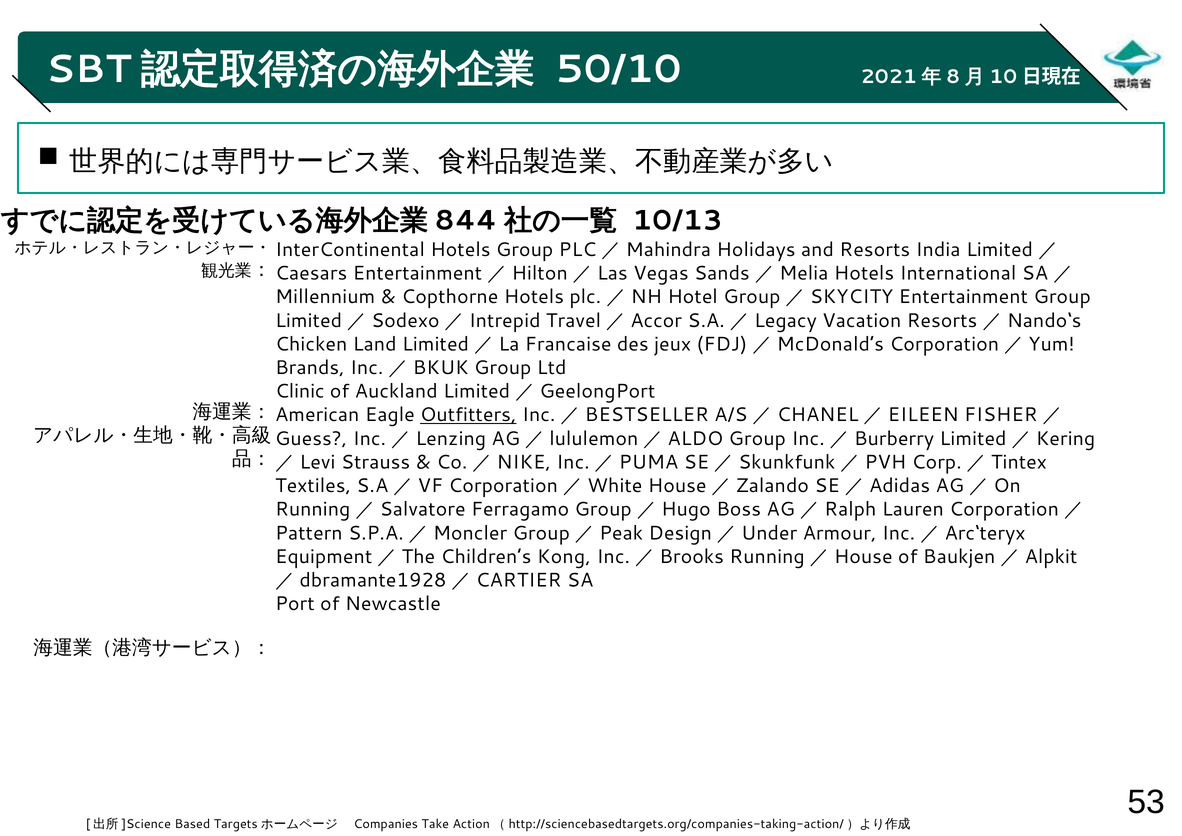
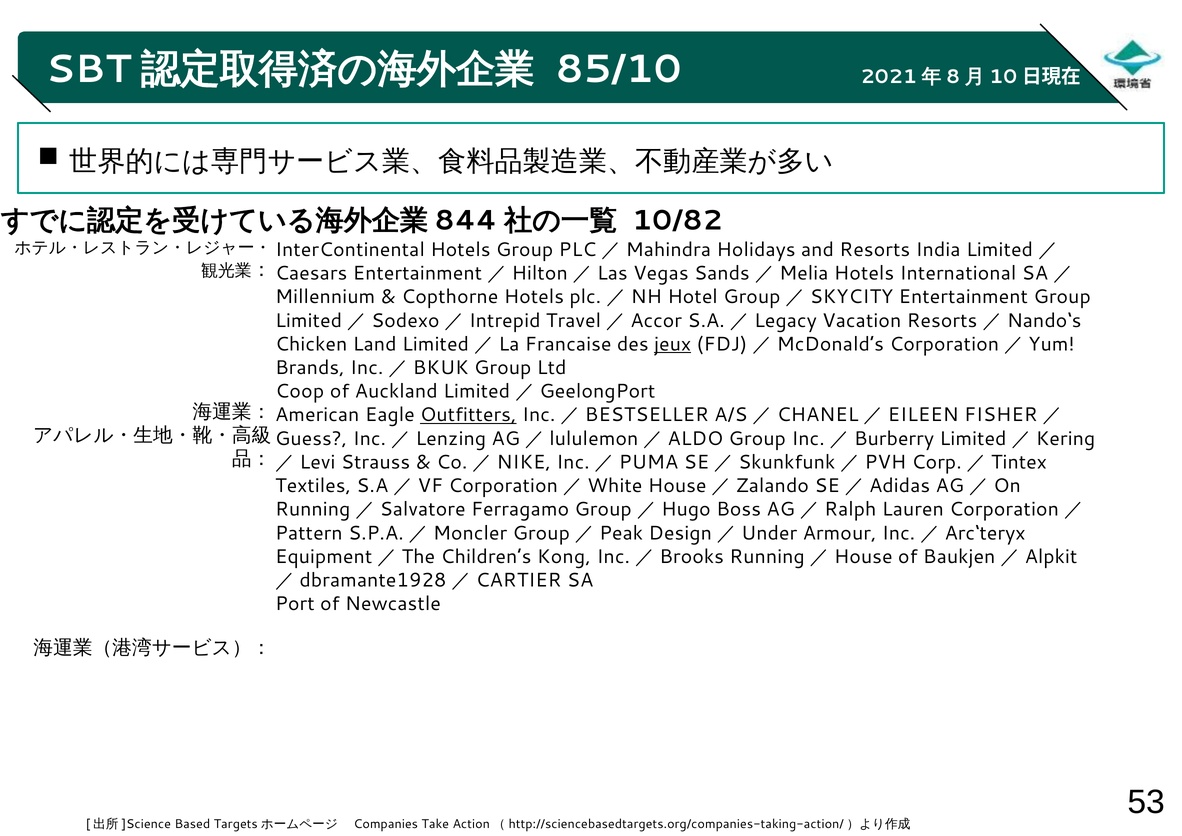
50/10: 50/10 -> 85/10 (619, 69)
10/13: 10/13 -> 10/82 (678, 220)
jeux underline: none -> present (673, 344)
Clinic: Clinic -> Coop (300, 391)
